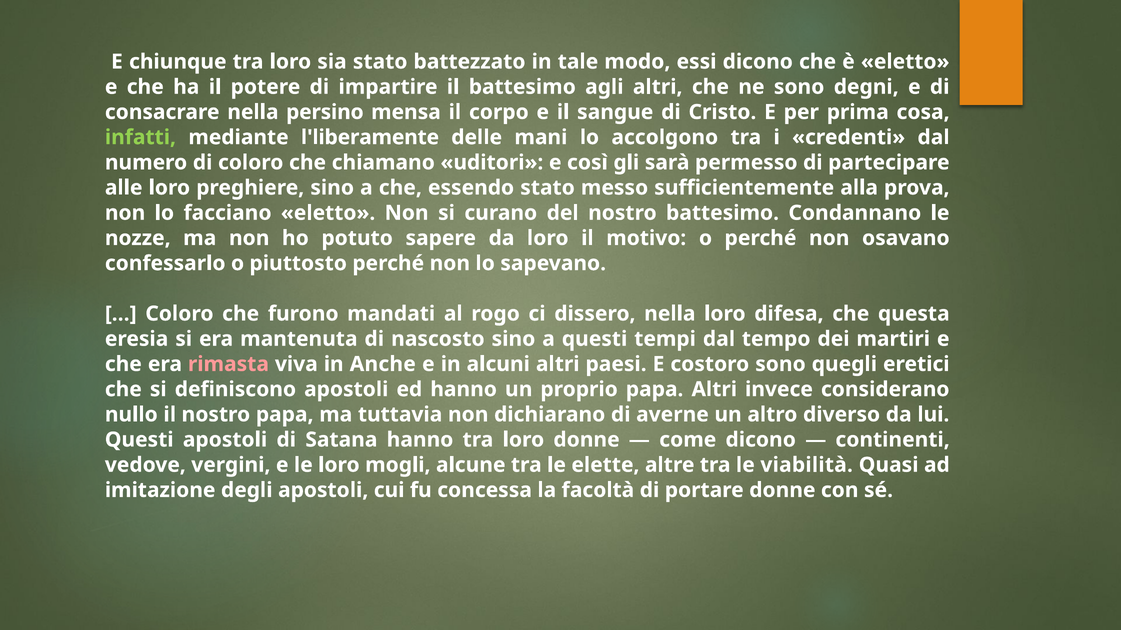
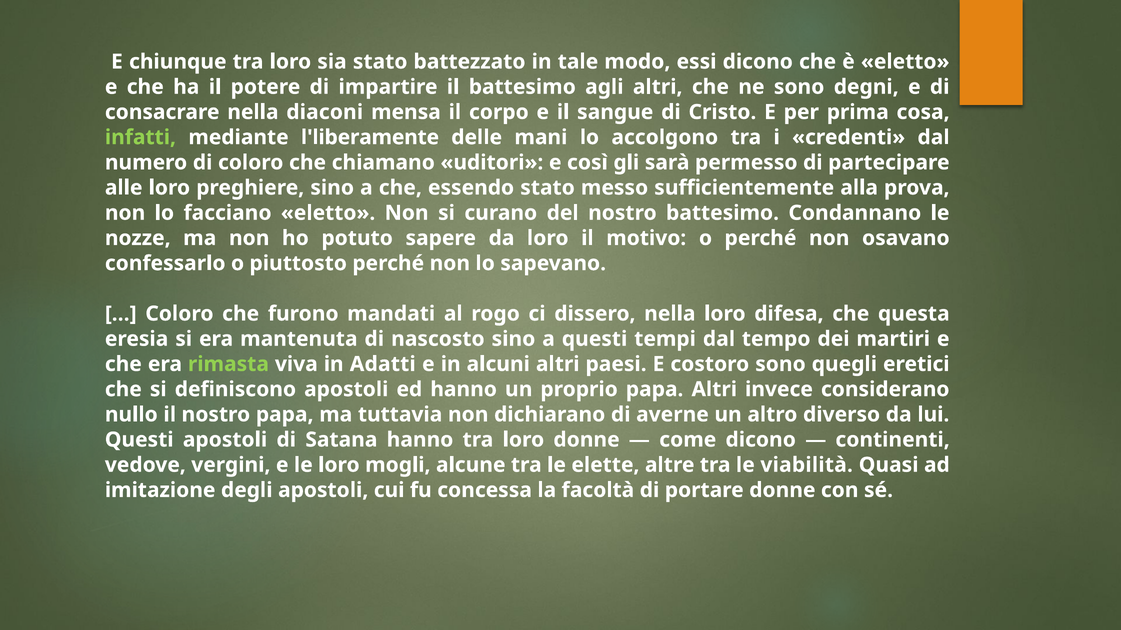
persino: persino -> diaconi (325, 112)
rimasta colour: pink -> light green (228, 364)
Anche: Anche -> Adatti (383, 364)
